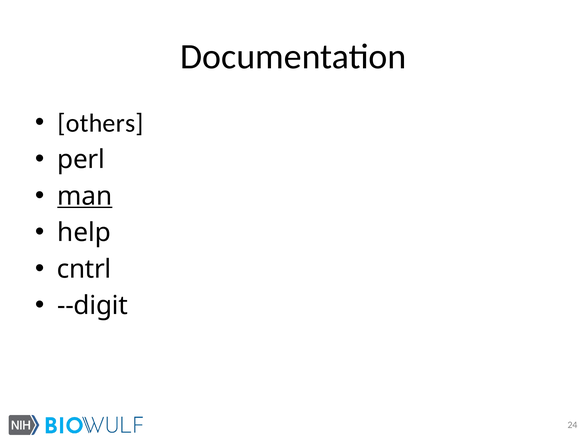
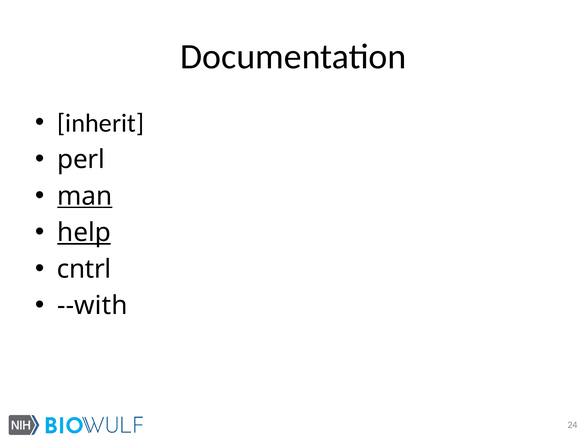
others: others -> inherit (101, 123)
help underline: none -> present (84, 233)
--digit: --digit -> --with (92, 306)
